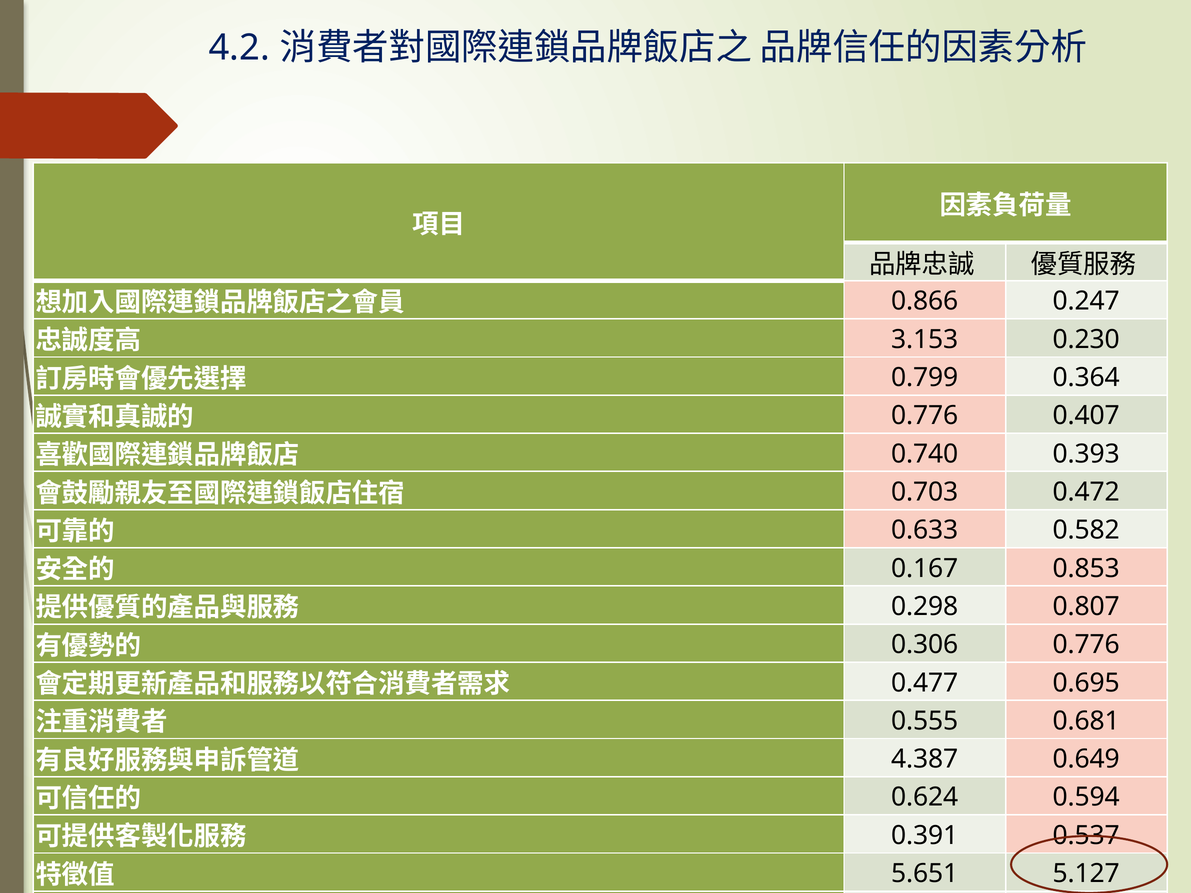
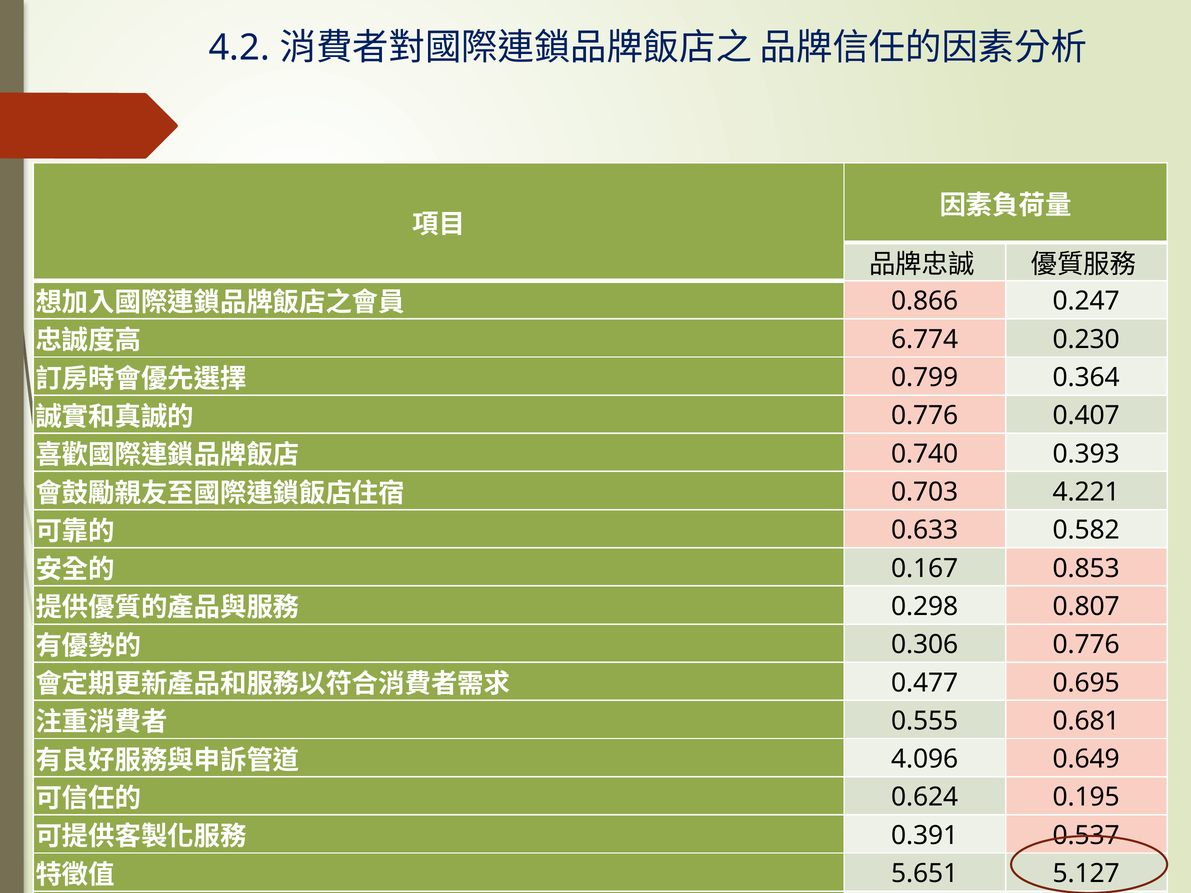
3.153: 3.153 -> 6.774 (925, 339)
0.472: 0.472 -> 4.221 (1086, 492)
4.387: 4.387 -> 4.096 (925, 759)
0.594: 0.594 -> 0.195 (1086, 797)
